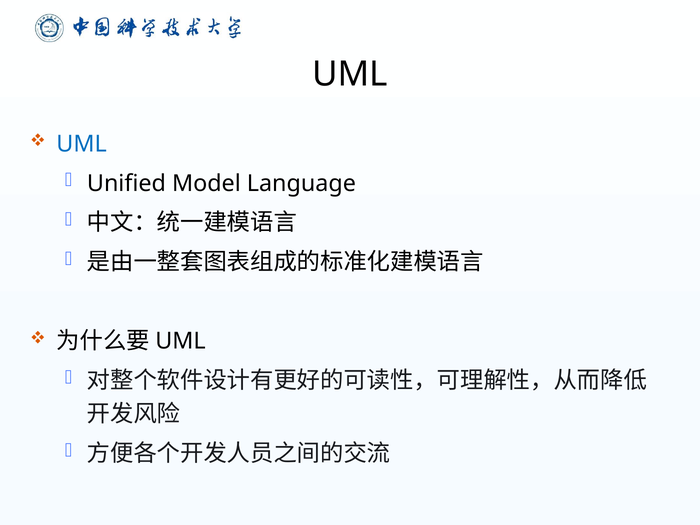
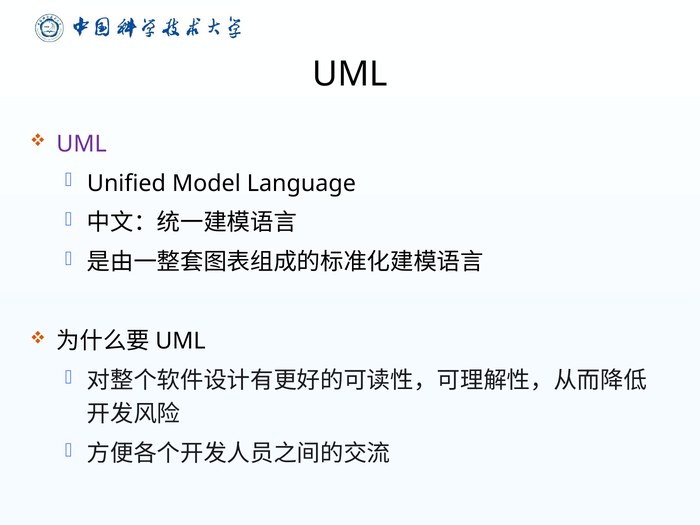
UML colour: blue -> purple (82, 144)
